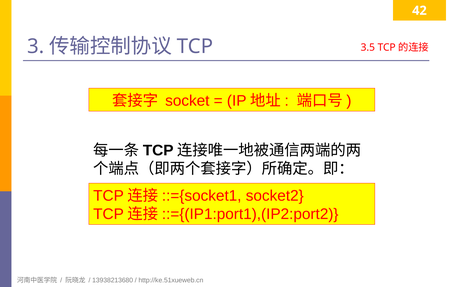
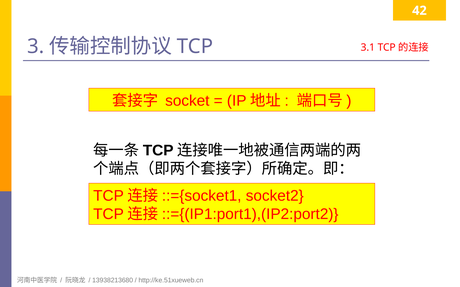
3.5: 3.5 -> 3.1 (368, 48)
